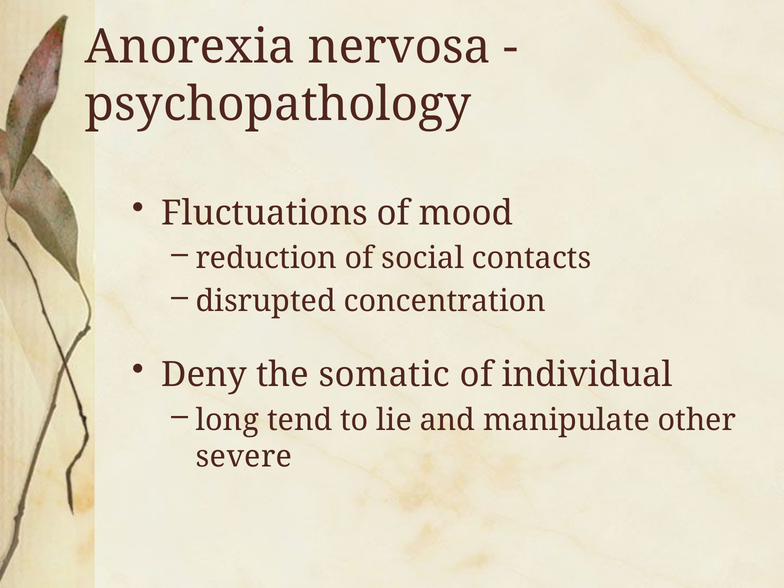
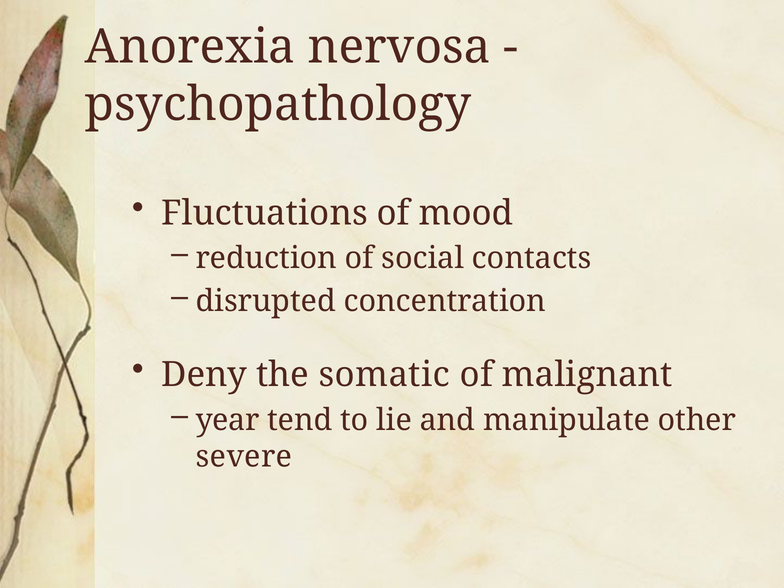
individual: individual -> malignant (587, 375)
long: long -> year (228, 420)
